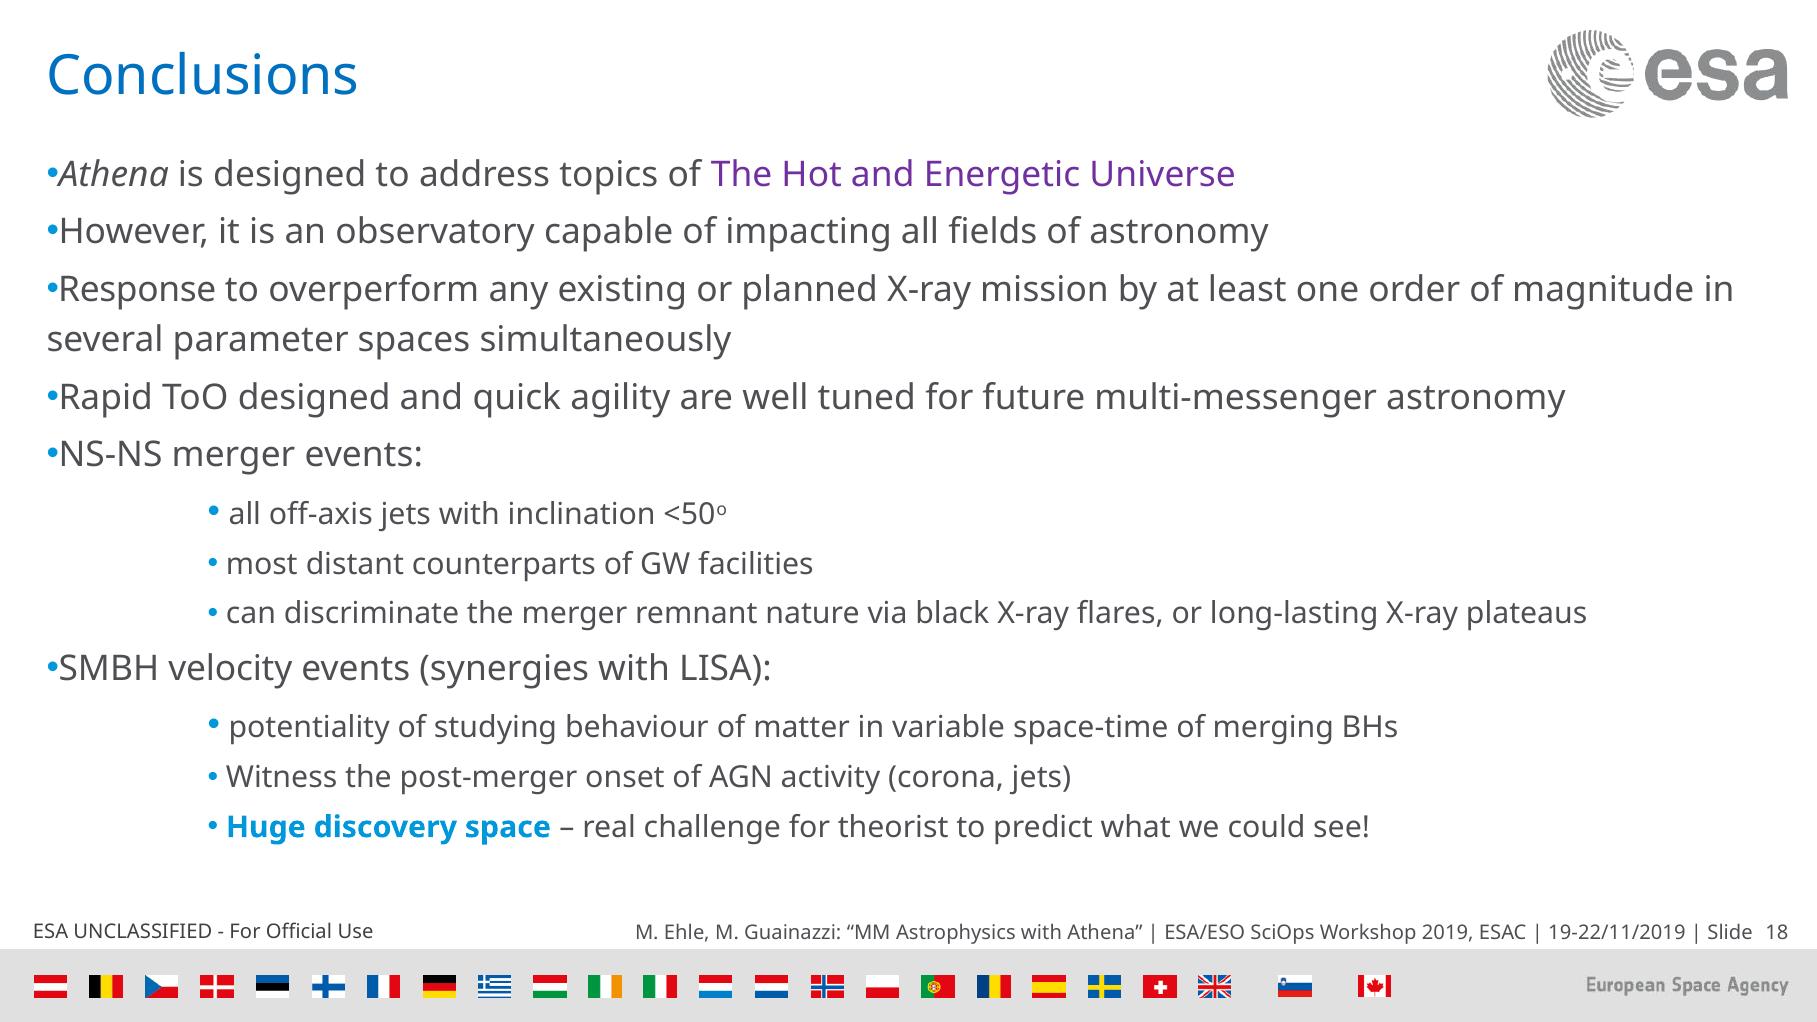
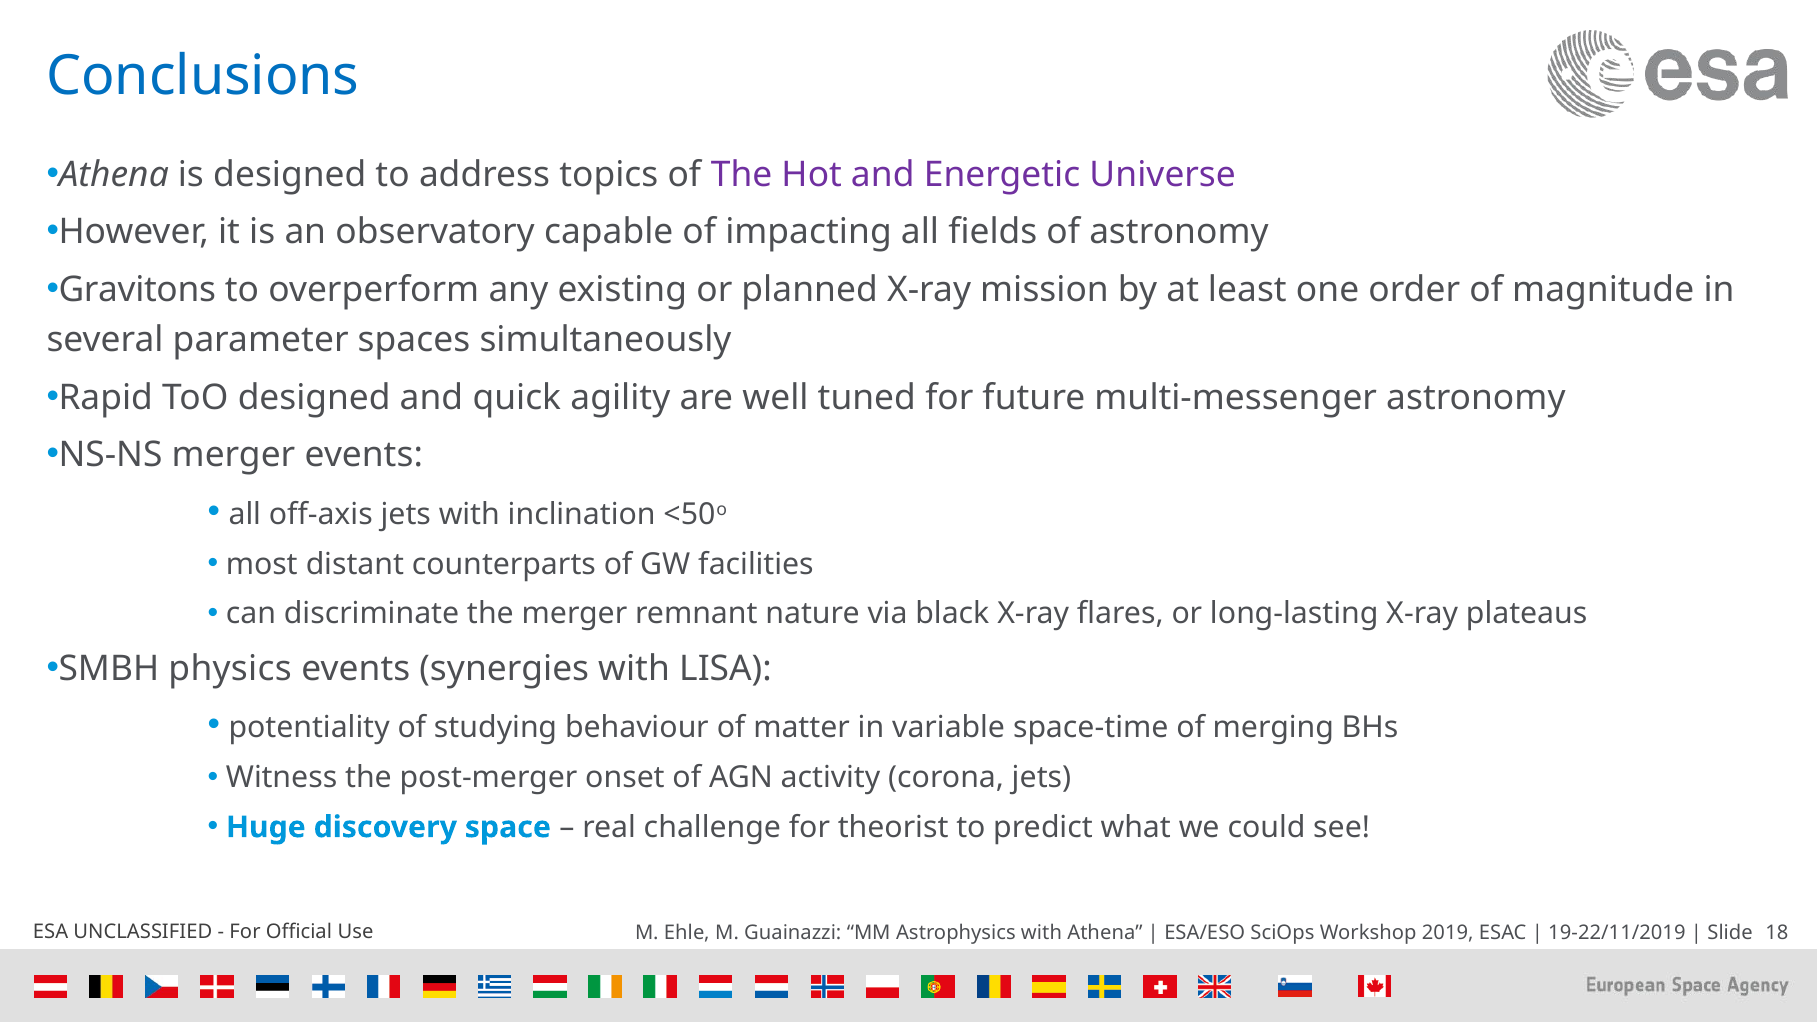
Response: Response -> Gravitons (137, 290)
velocity: velocity -> physics (230, 669)
